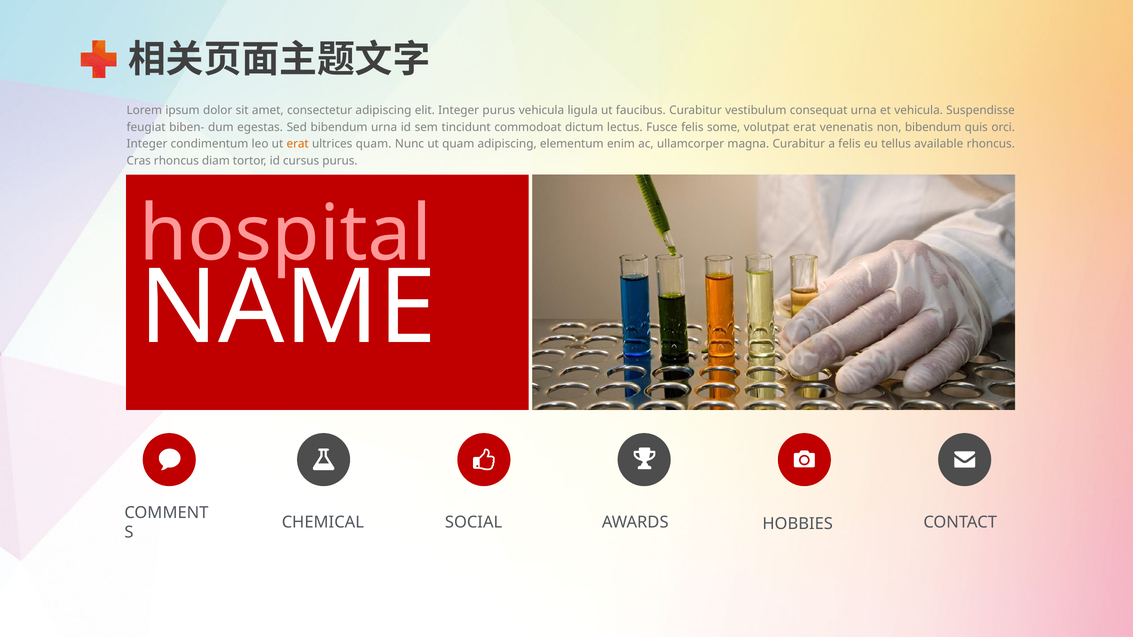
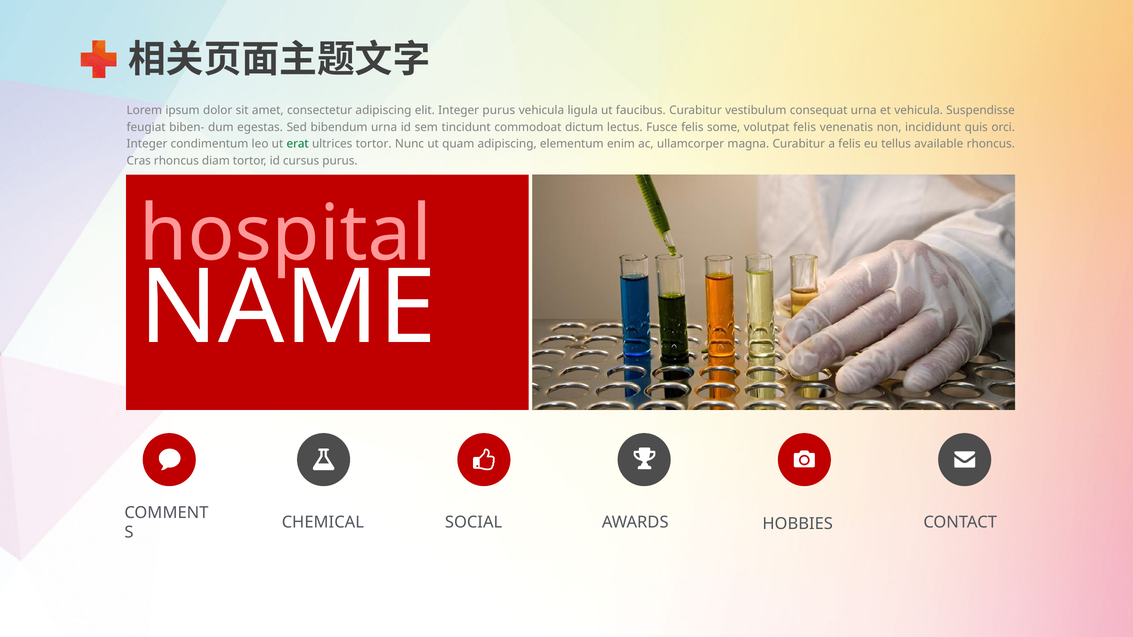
volutpat erat: erat -> felis (805, 127)
non bibendum: bibendum -> incididunt (933, 127)
erat colour: orange -> green (298, 144)
ultrices quam: quam -> tortor (374, 144)
